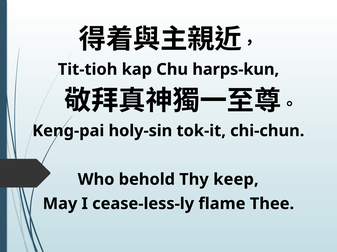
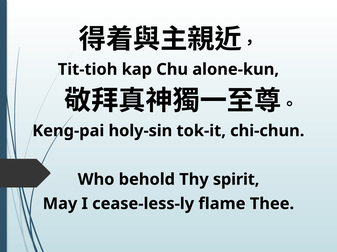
harps-kun: harps-kun -> alone-kun (236, 70)
keep: keep -> spirit (236, 180)
